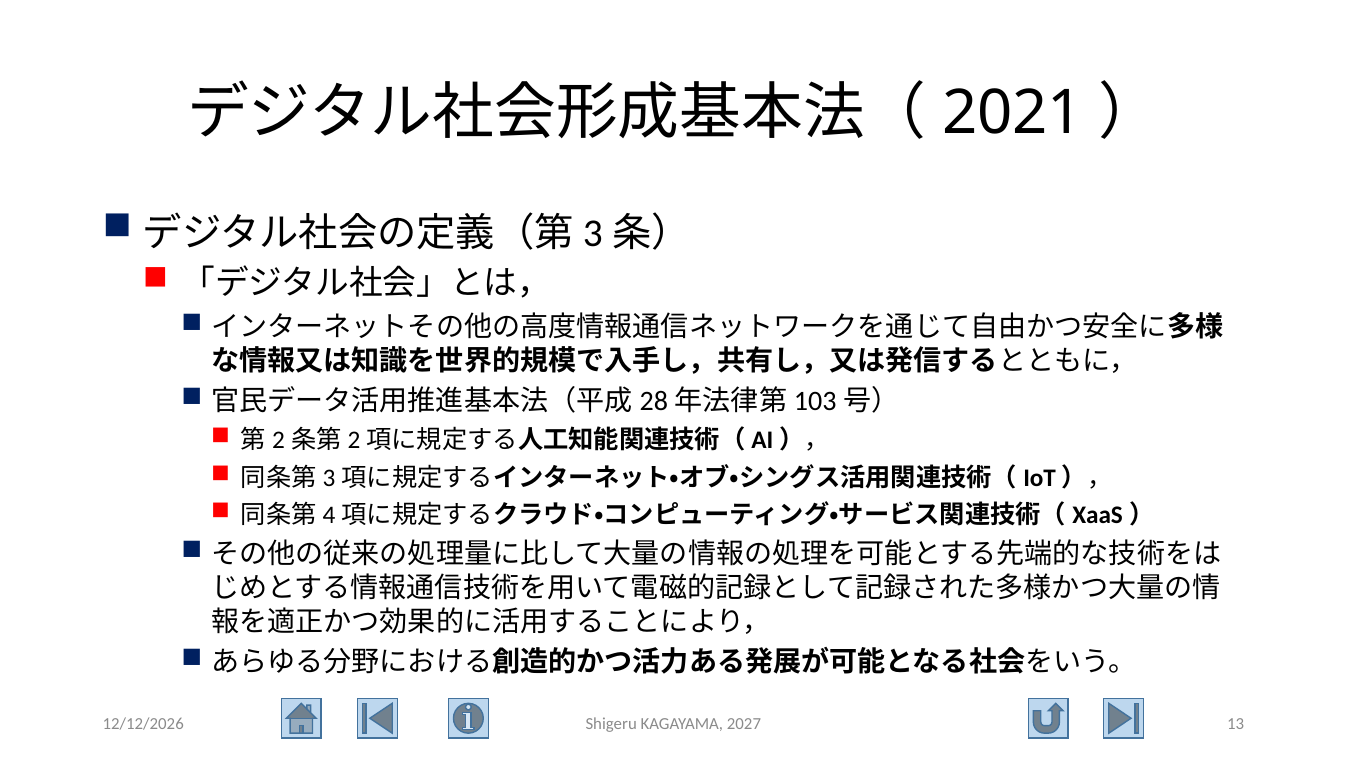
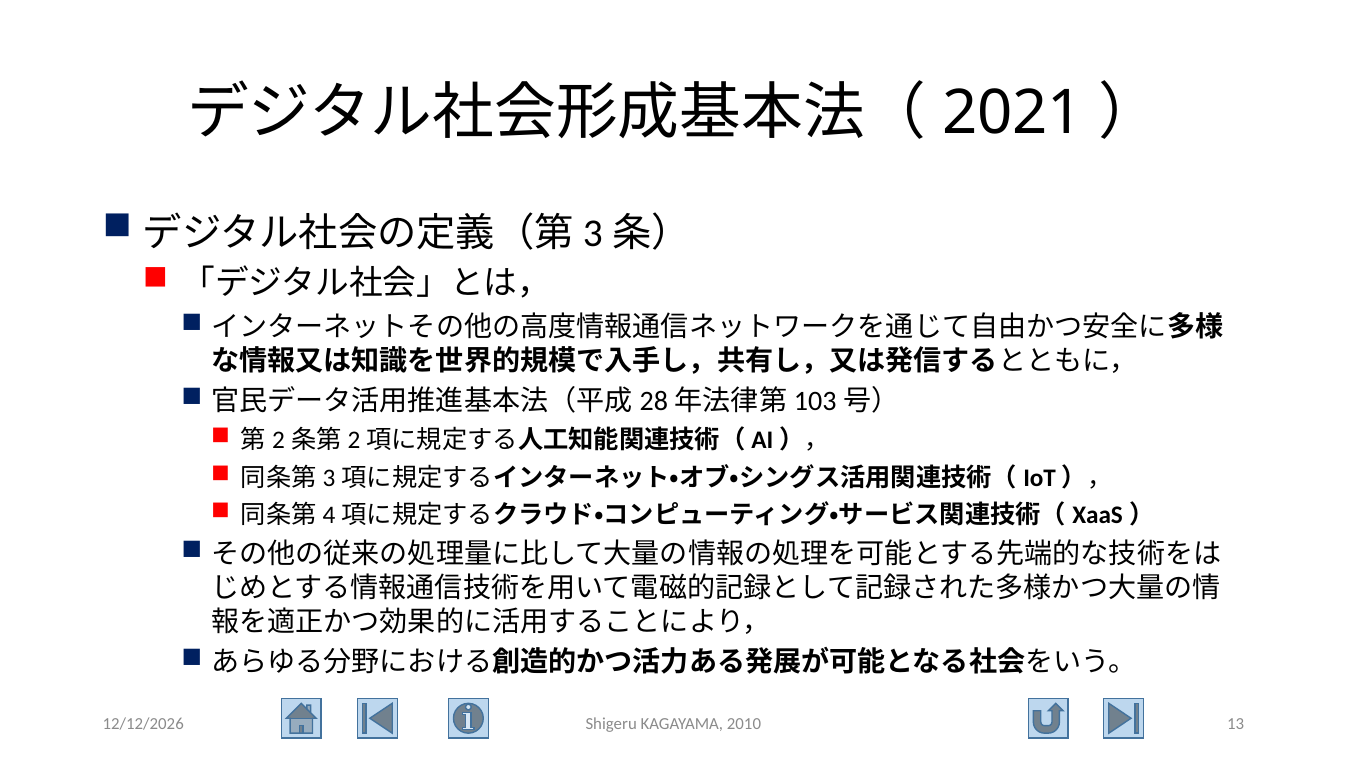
2027: 2027 -> 2010 (744, 724)
